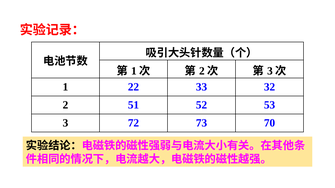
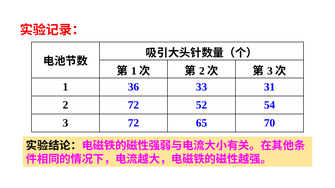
22: 22 -> 36 (133, 87)
32: 32 -> 31 (270, 87)
2 51: 51 -> 72 (133, 105)
53: 53 -> 54 (270, 105)
73: 73 -> 65 (202, 123)
